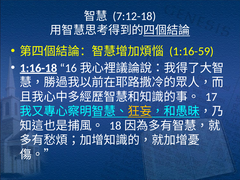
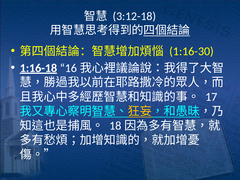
7:12-18: 7:12-18 -> 3:12-18 (134, 16)
1:16-59: 1:16-59 -> 1:16-30 (192, 51)
